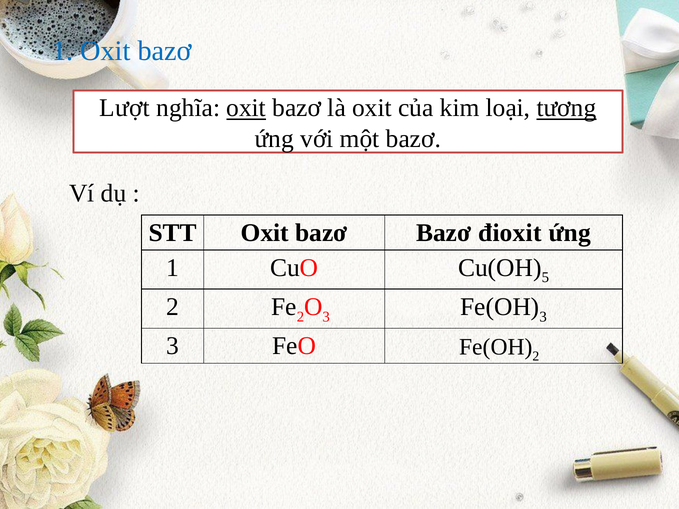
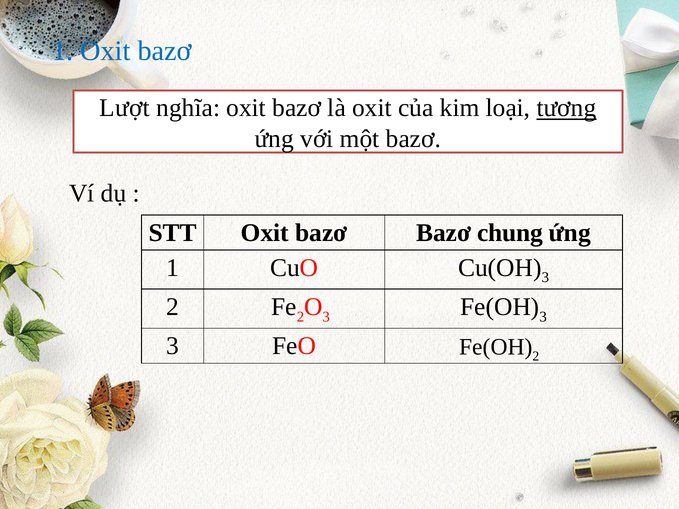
oxit underline: present -> none (246, 108)
đioxit: đioxit -> chung (510, 233)
5: 5 -> 3 (545, 278)
